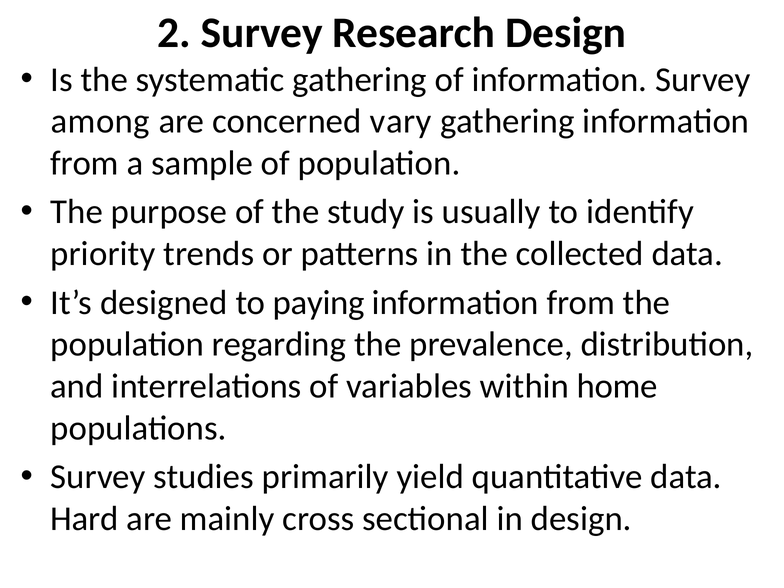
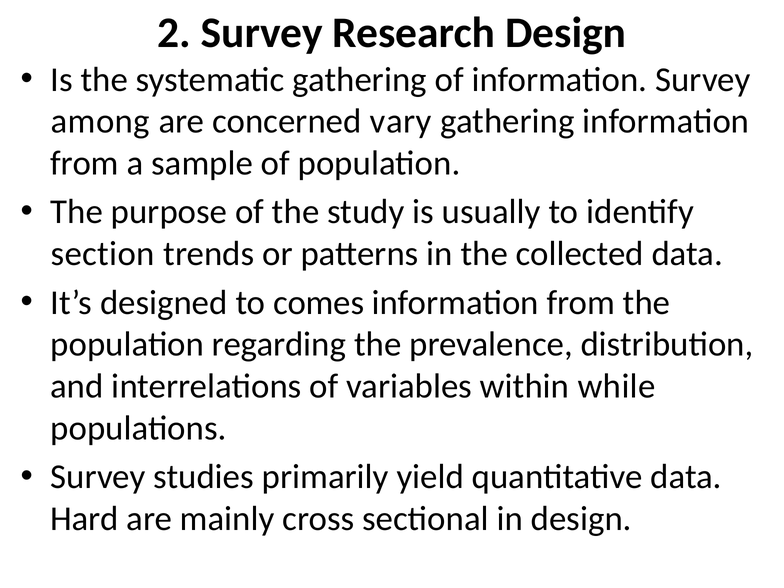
priority: priority -> section (103, 254)
paying: paying -> comes (319, 303)
home: home -> while (617, 386)
